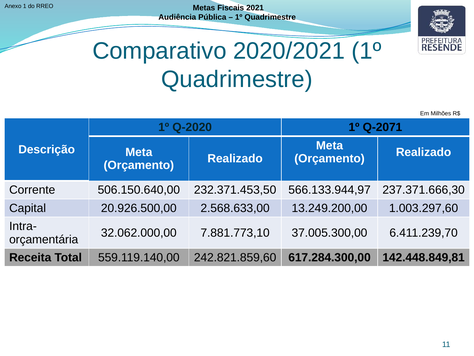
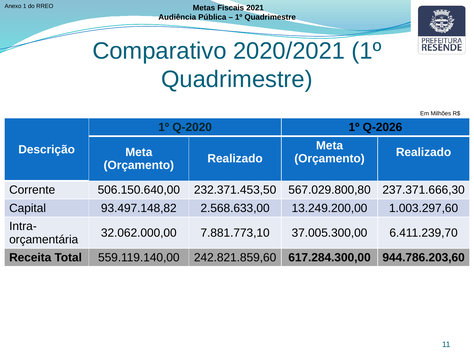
Q-2071: Q-2071 -> Q-2026 (382, 127)
566.133.944,97: 566.133.944,97 -> 567.029.800,80 (330, 190)
20.926.500,00: 20.926.500,00 -> 93.497.148,82 (139, 208)
142.448.849,81: 142.448.849,81 -> 944.786.203,60 (424, 257)
